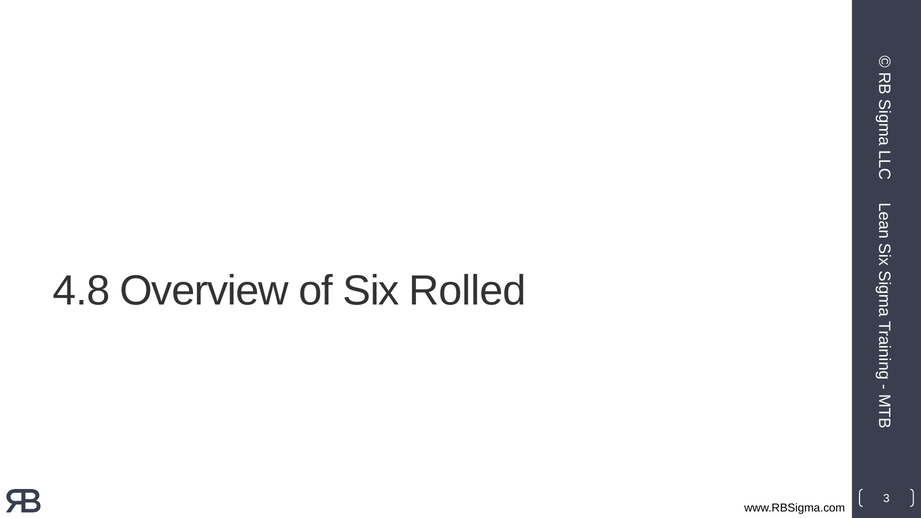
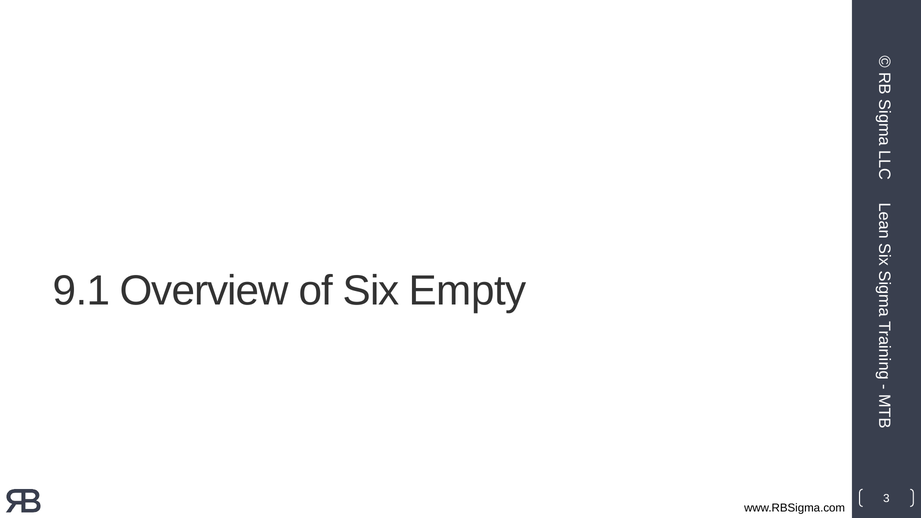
4.8: 4.8 -> 9.1 (82, 291)
Rolled: Rolled -> Empty (468, 291)
